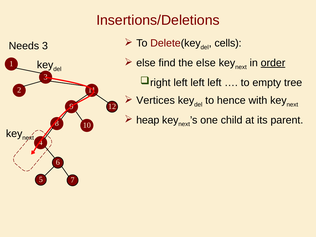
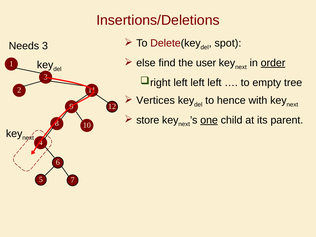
cells: cells -> spot (228, 43)
the else: else -> user (206, 63)
heap: heap -> store (148, 120)
one underline: none -> present (209, 120)
